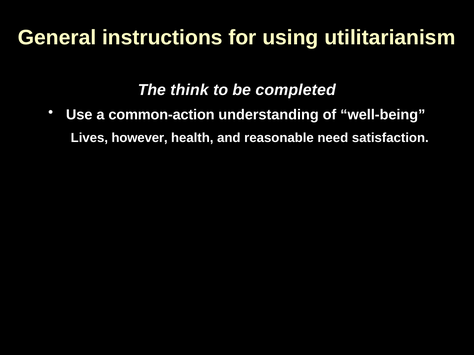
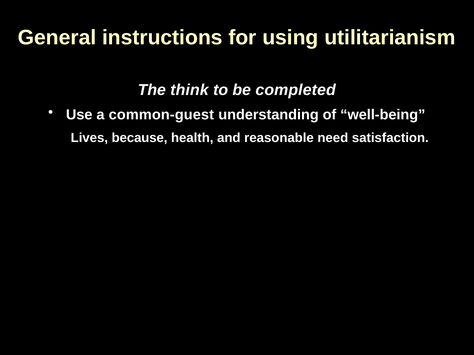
common-action: common-action -> common-guest (161, 115)
however: however -> because (140, 138)
